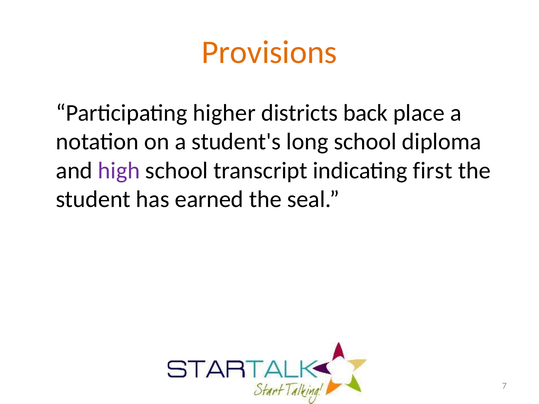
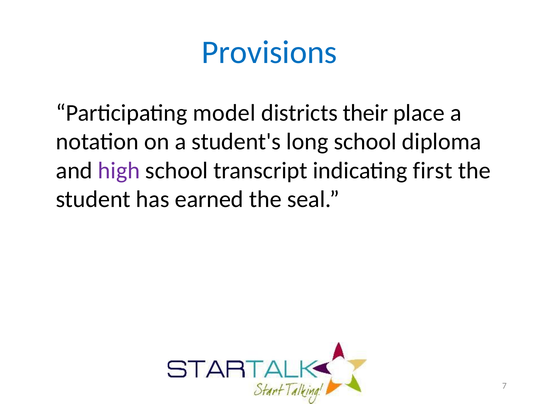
Provisions colour: orange -> blue (269, 52)
higher: higher -> model (224, 113)
back: back -> their (366, 113)
